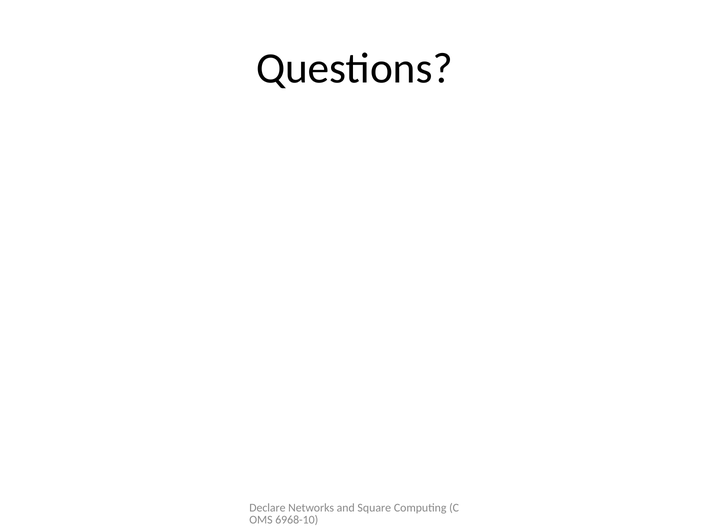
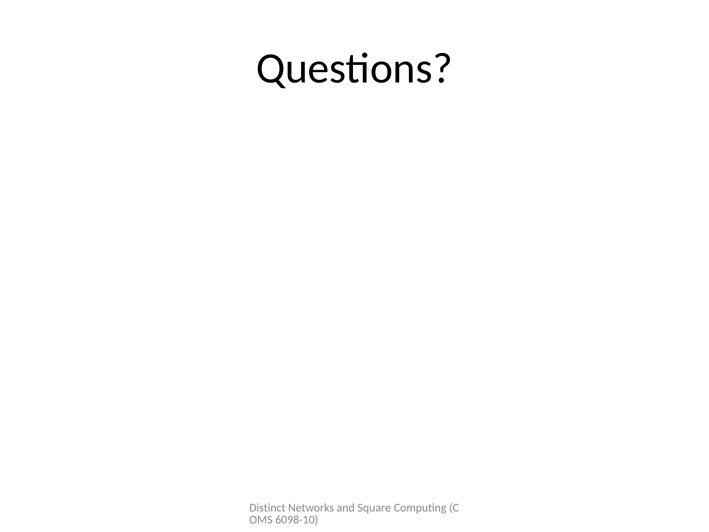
Declare: Declare -> Distinct (267, 508)
6968-10: 6968-10 -> 6098-10 (297, 520)
